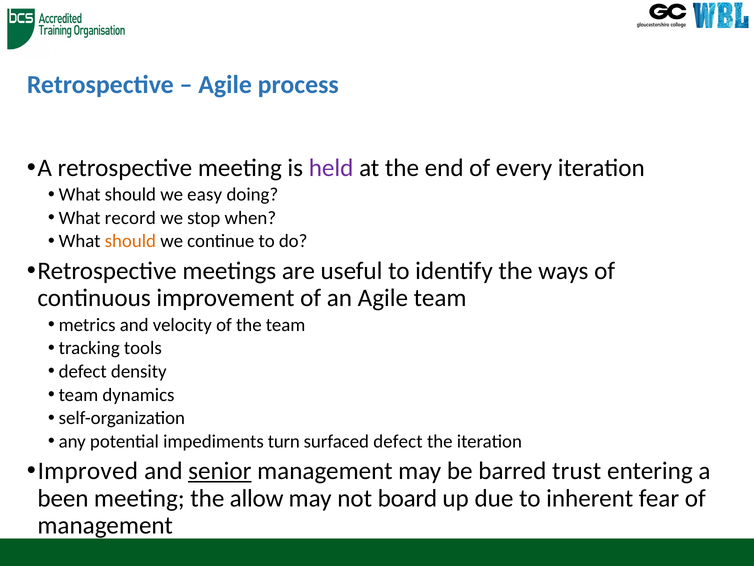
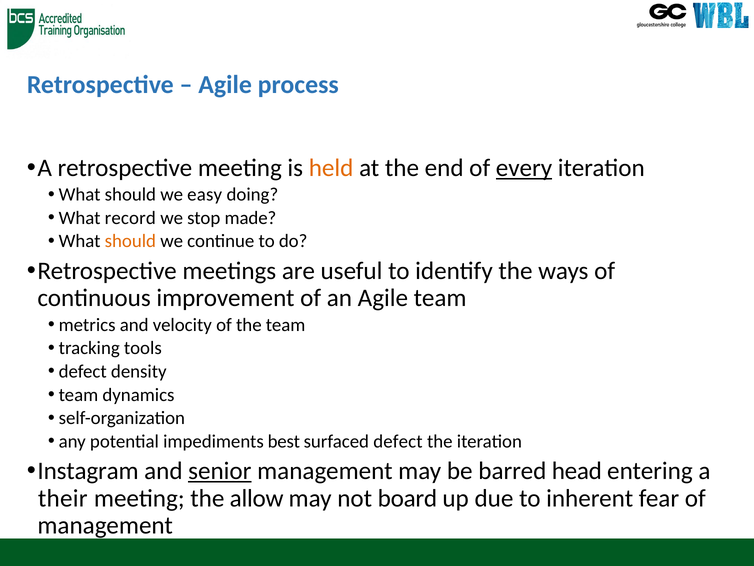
held colour: purple -> orange (331, 168)
every underline: none -> present (524, 168)
when: when -> made (250, 218)
turn: turn -> best (284, 441)
Improved: Improved -> Instagram (88, 471)
trust: trust -> head (577, 471)
been: been -> their (63, 498)
